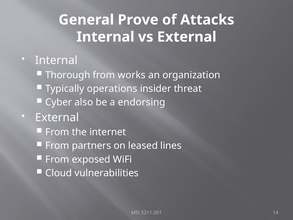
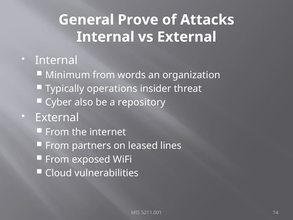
Thorough: Thorough -> Minimum (68, 75)
works: works -> words (132, 75)
endorsing: endorsing -> repository (142, 102)
